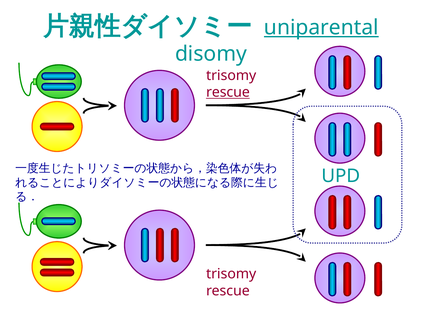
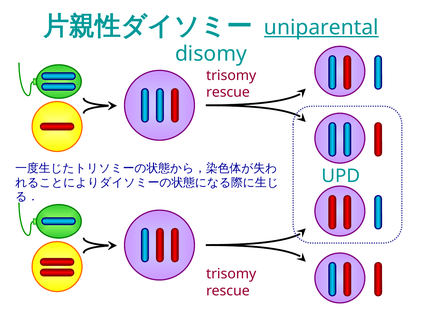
rescue underline: present -> none (228, 92)
